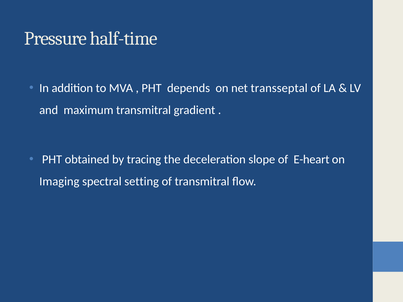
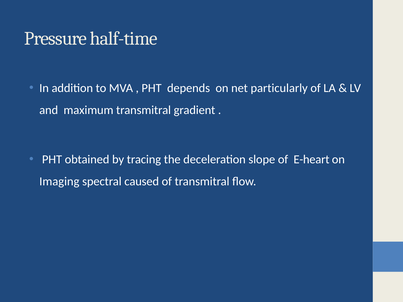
transseptal: transseptal -> particularly (279, 88)
setting: setting -> caused (142, 182)
